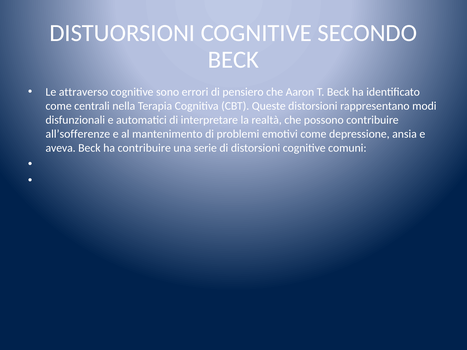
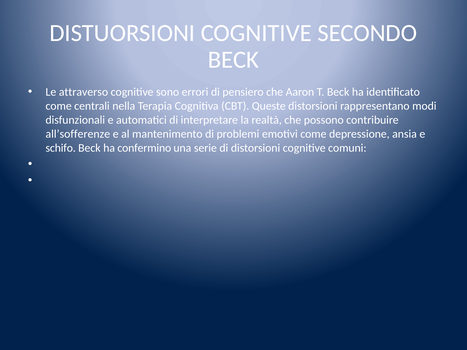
aveva: aveva -> schifo (61, 148)
ha contribuire: contribuire -> confermino (144, 148)
